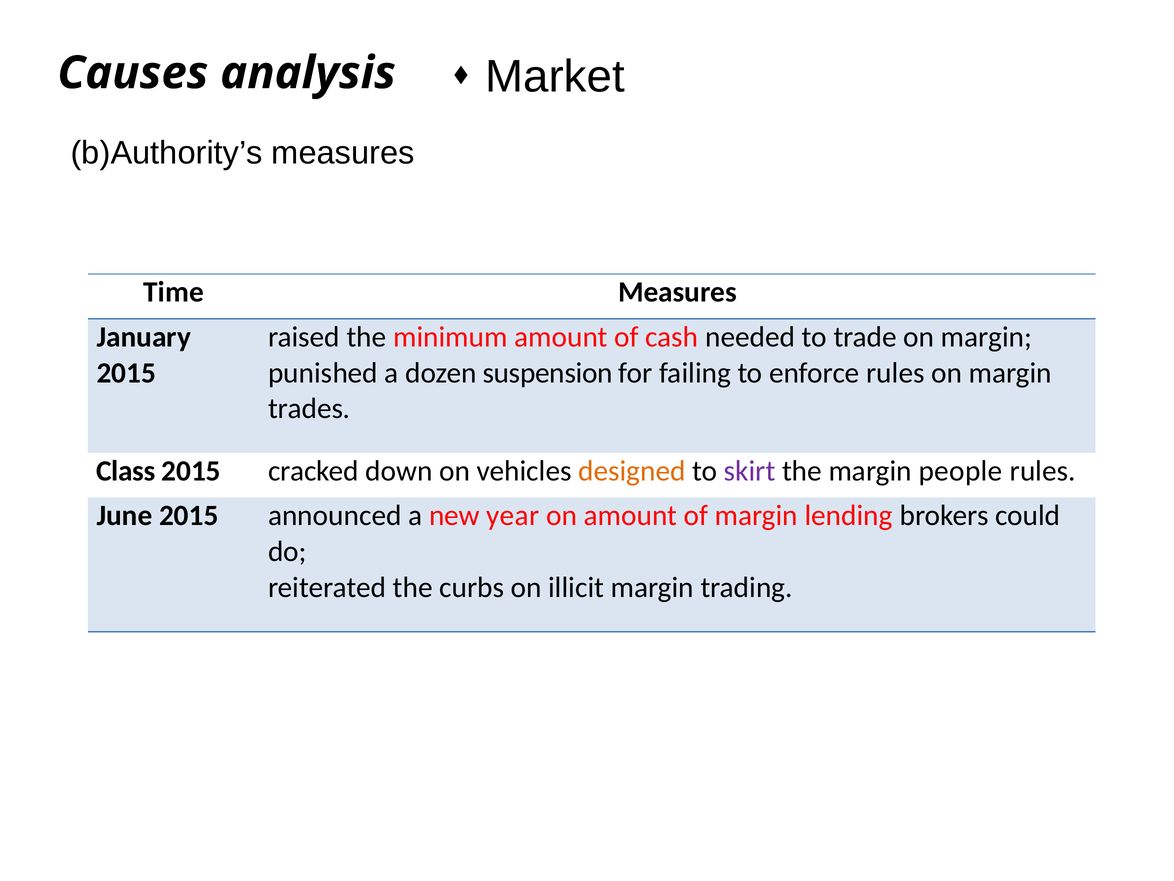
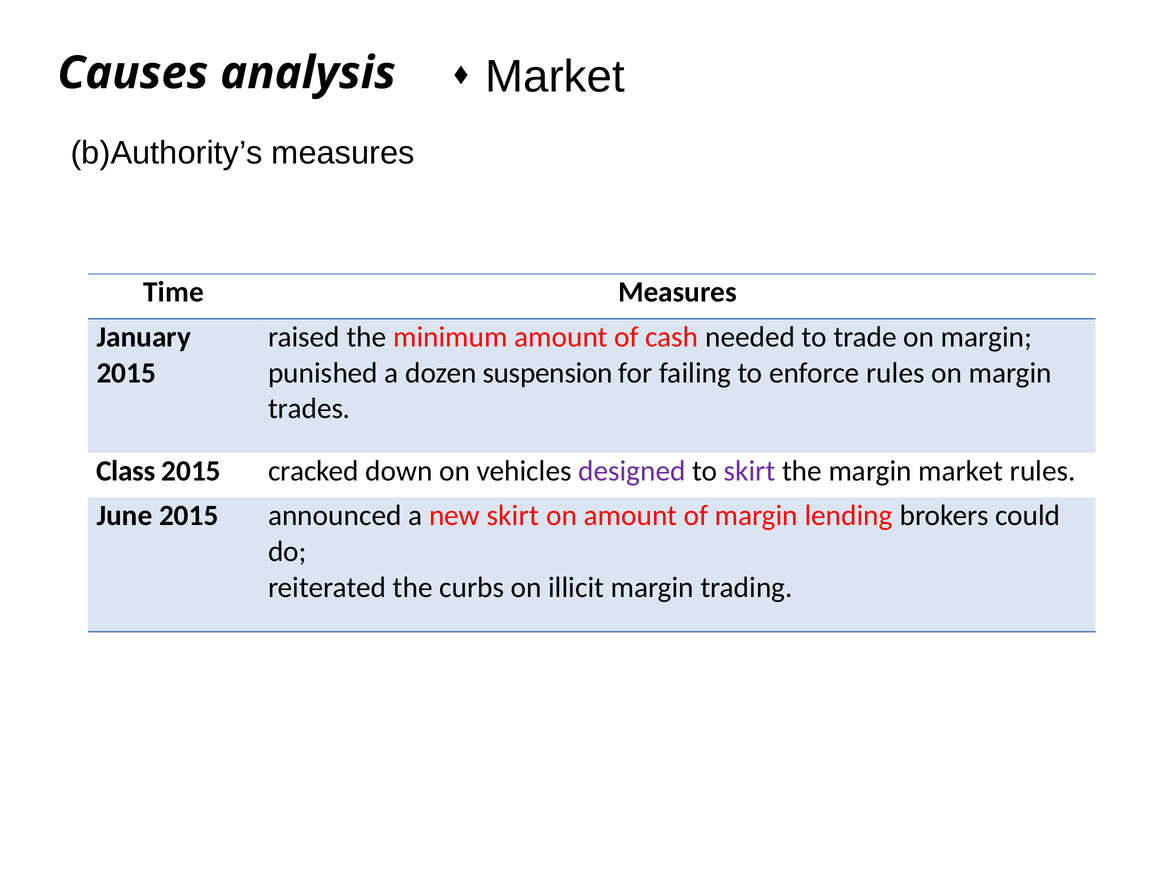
designed colour: orange -> purple (632, 471)
margin people: people -> market (961, 471)
new year: year -> skirt (513, 515)
